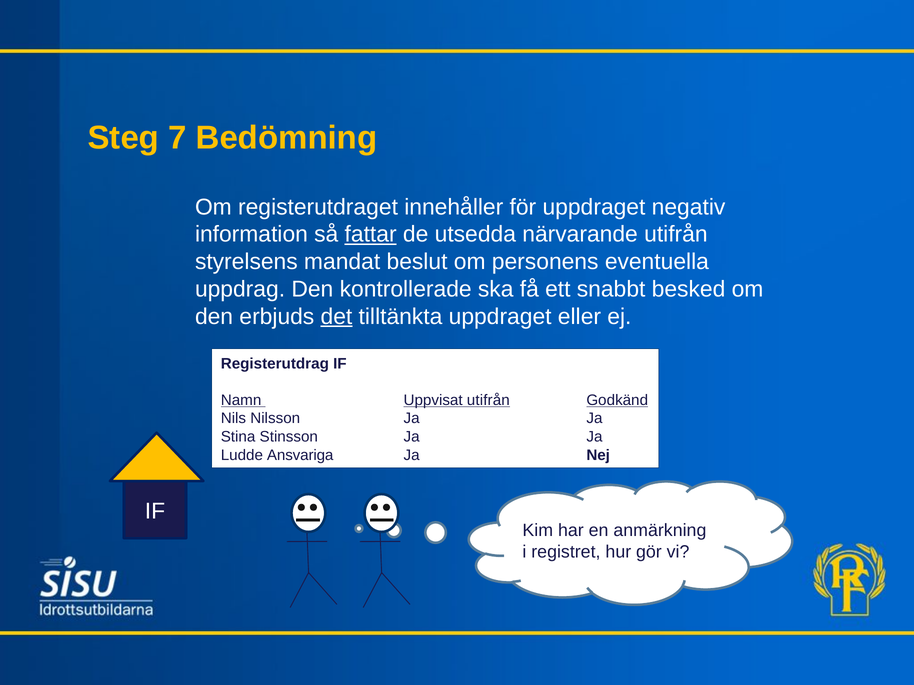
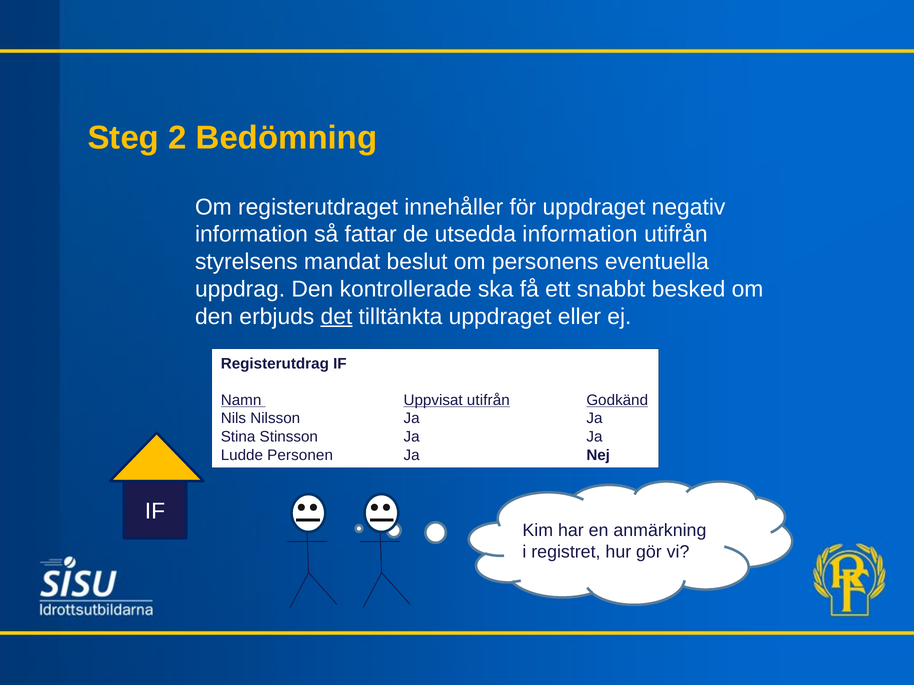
7: 7 -> 2 (177, 138)
fattar underline: present -> none (371, 235)
utsedda närvarande: närvarande -> information (580, 235)
Ansvariga: Ansvariga -> Personen (300, 455)
